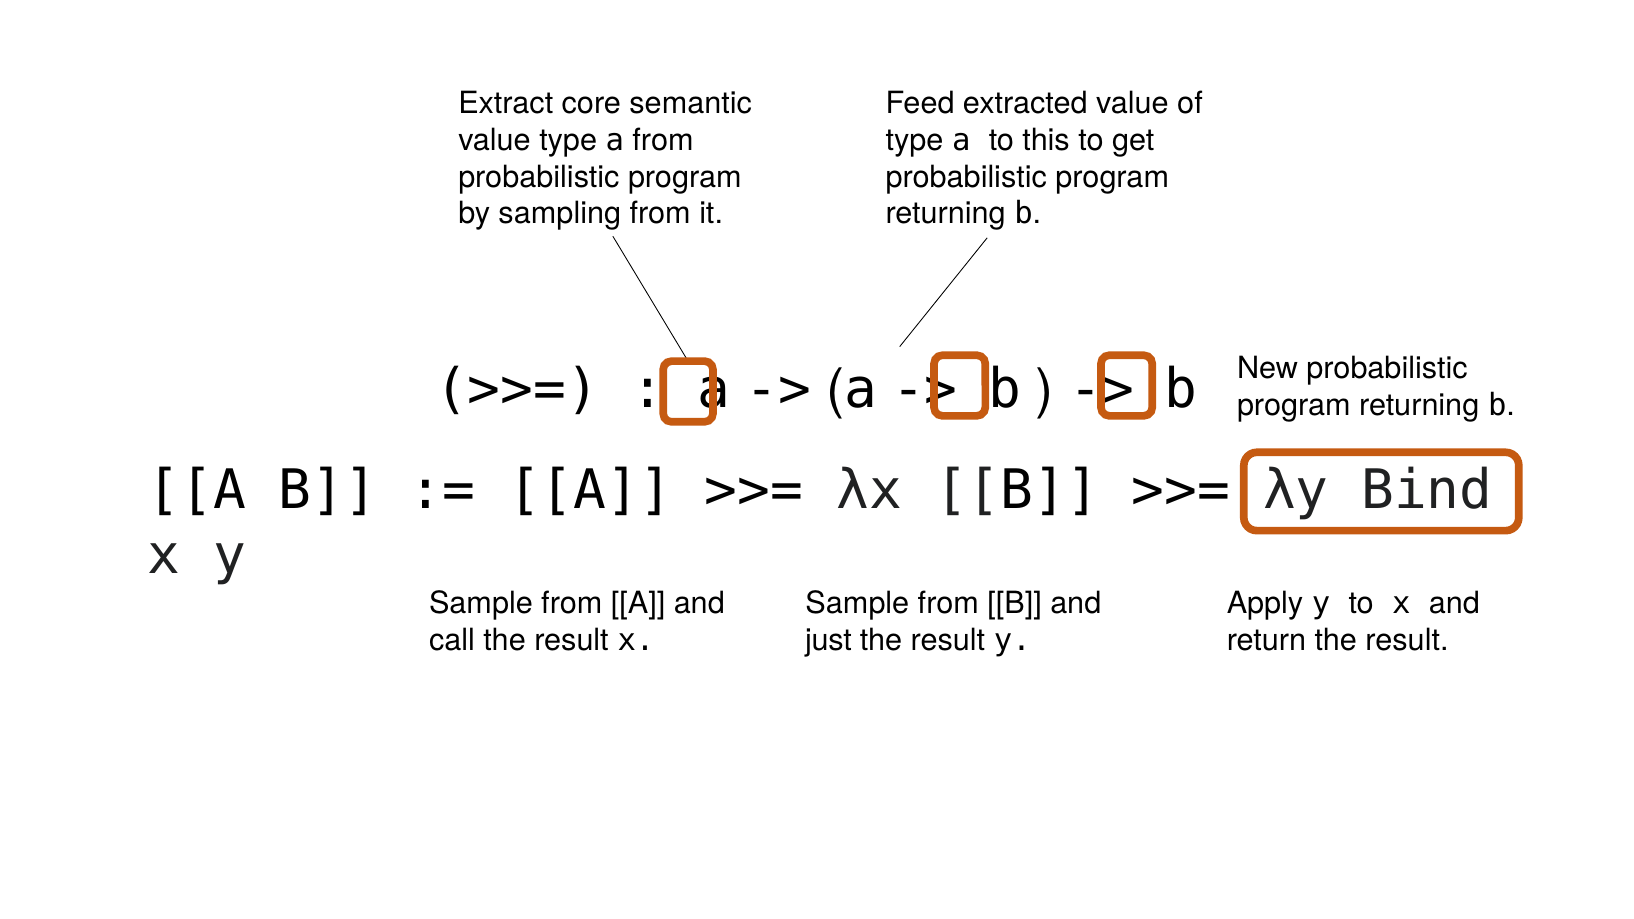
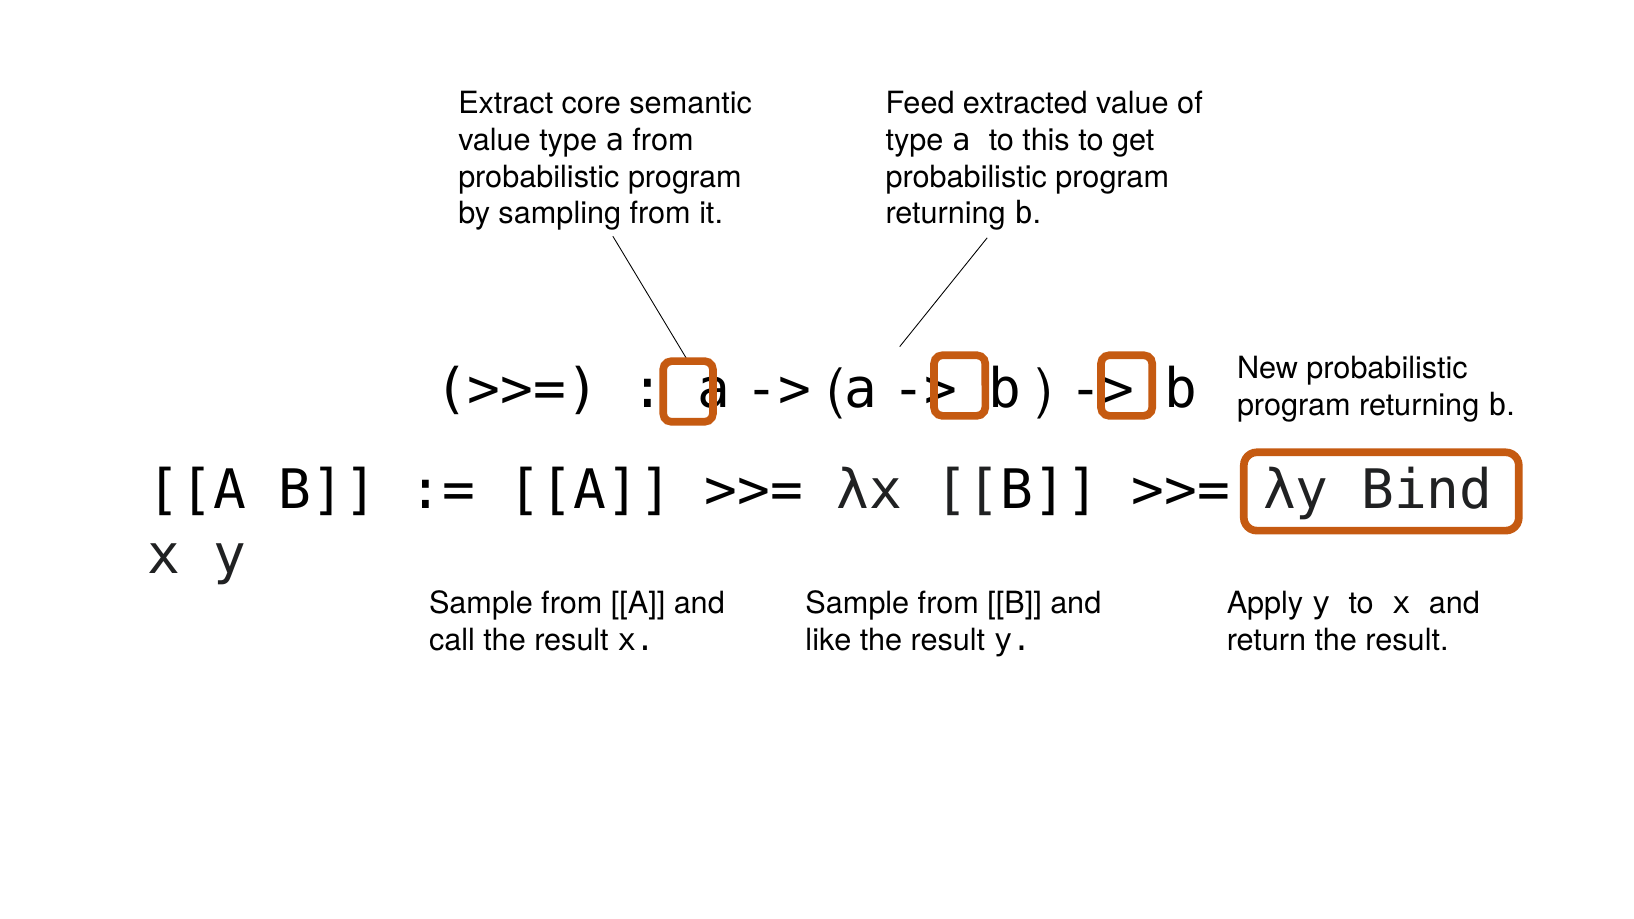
just: just -> like (828, 640)
